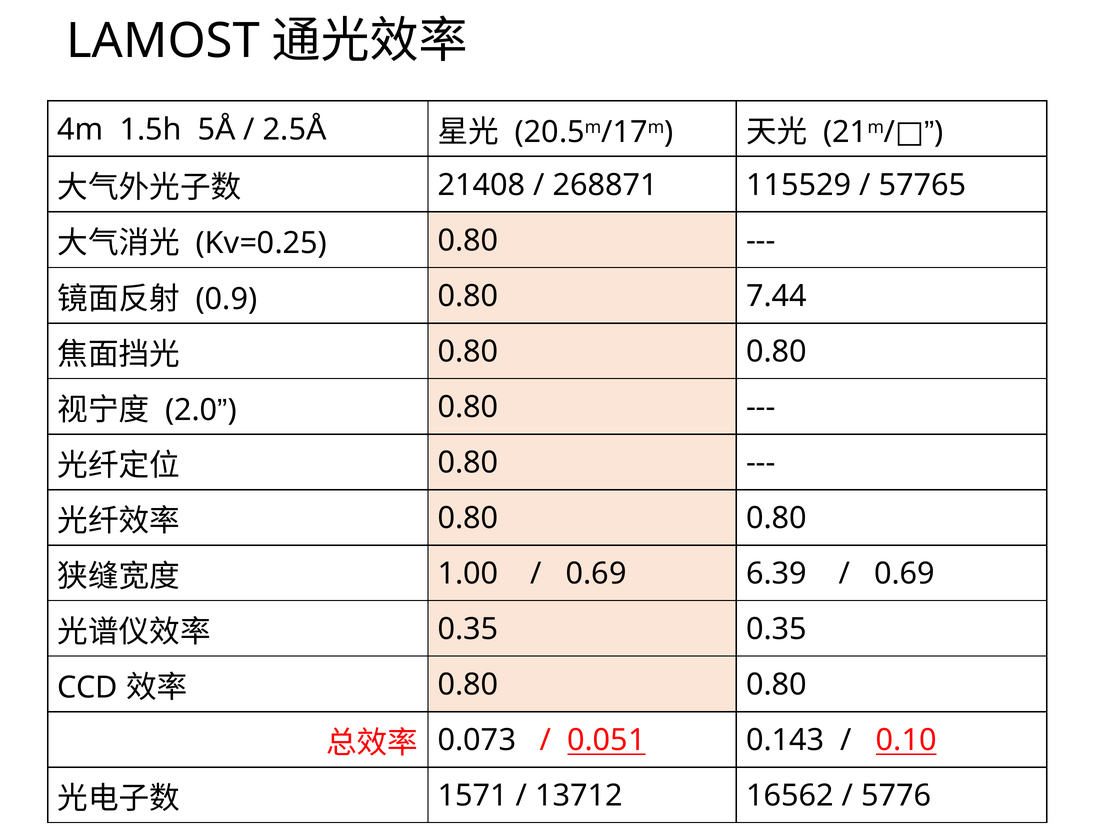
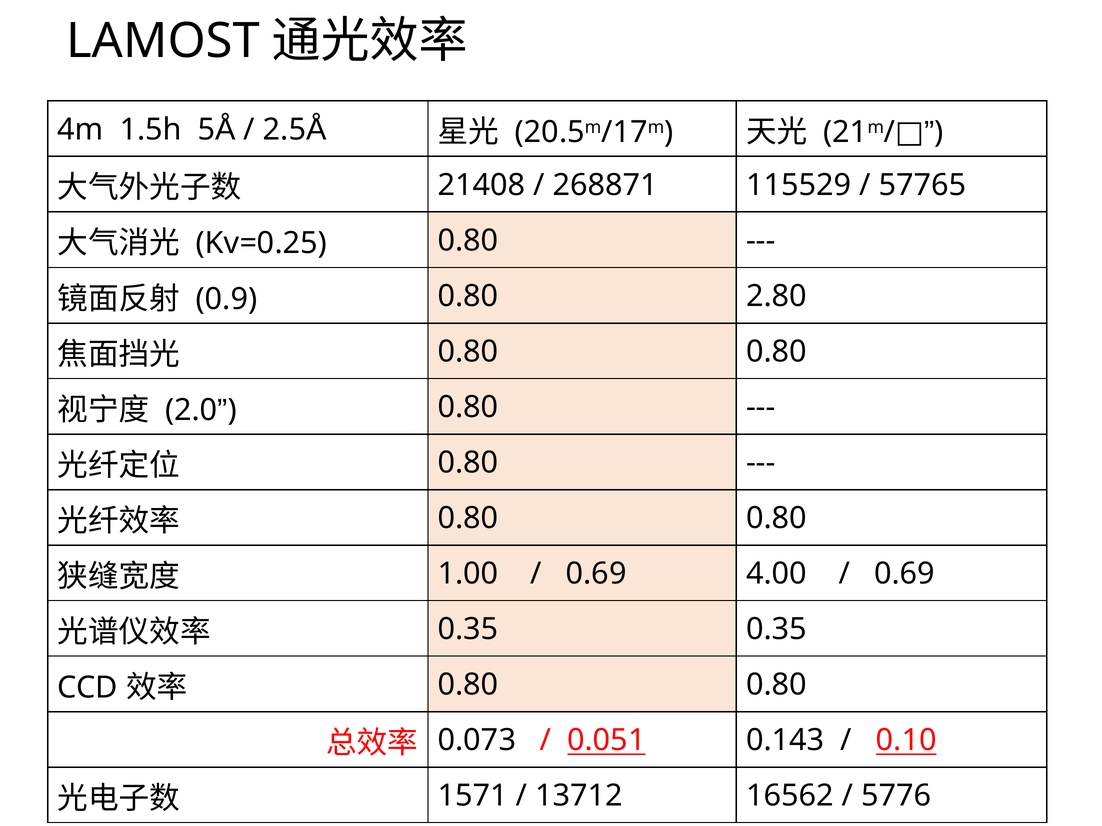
7.44: 7.44 -> 2.80 (777, 296)
6.39: 6.39 -> 4.00 (777, 574)
